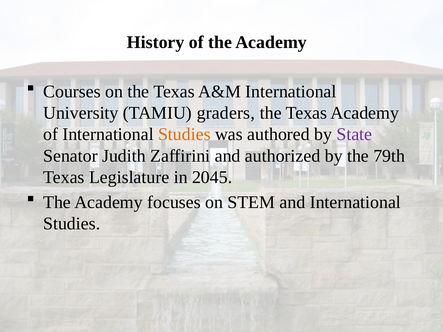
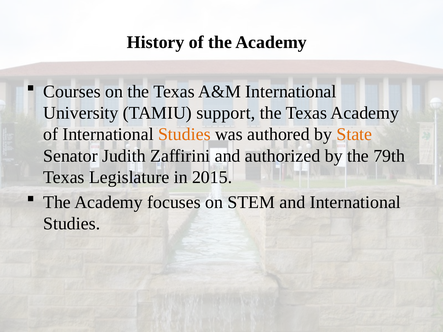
graders: graders -> support (226, 113)
State colour: purple -> orange (354, 135)
2045: 2045 -> 2015 (212, 177)
